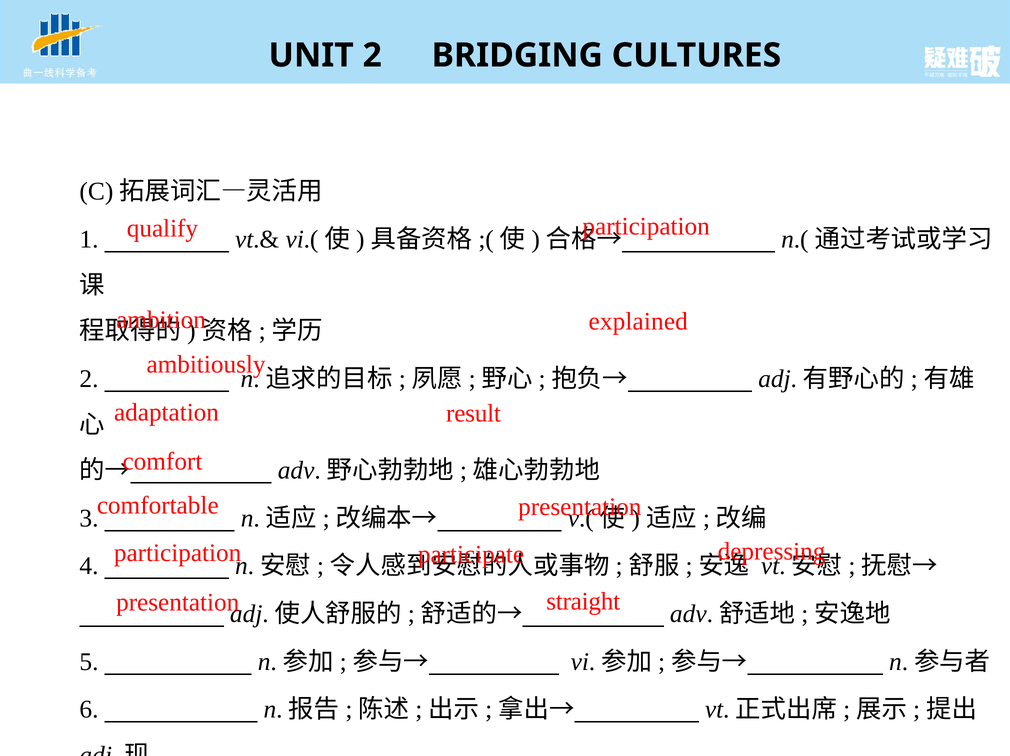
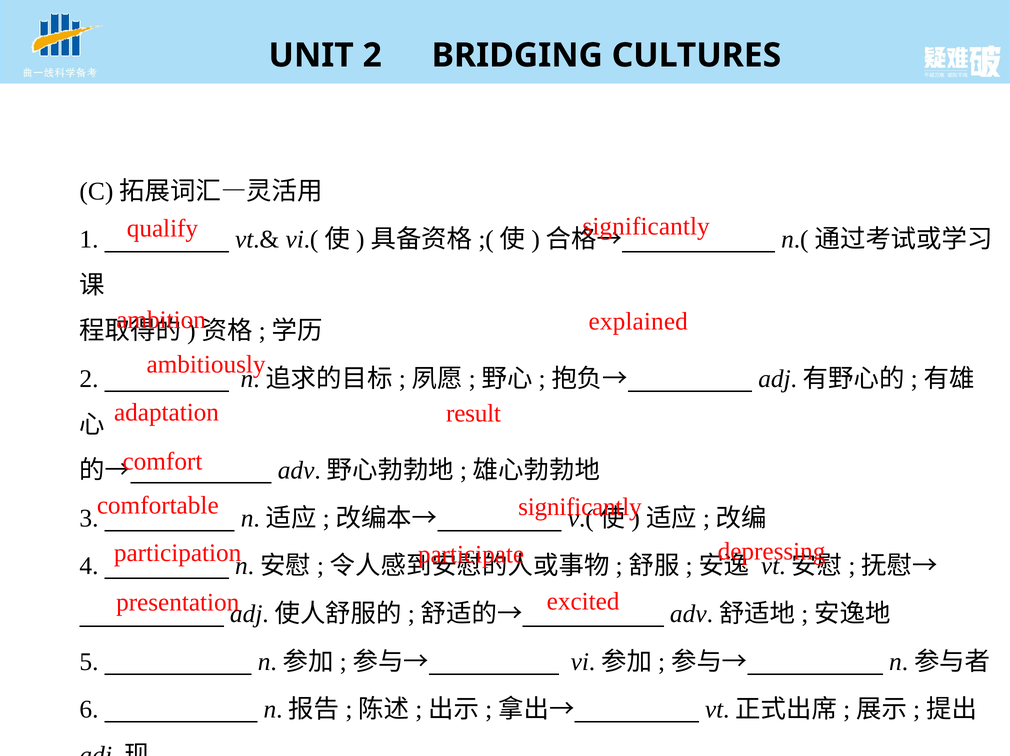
qualify participation: participation -> significantly (646, 226)
comfortable presentation: presentation -> significantly (580, 507)
straight: straight -> excited (583, 601)
